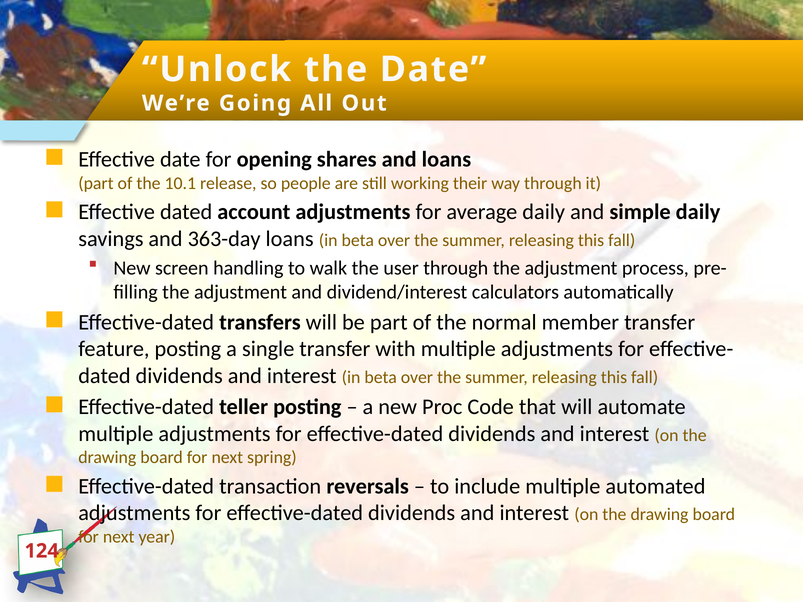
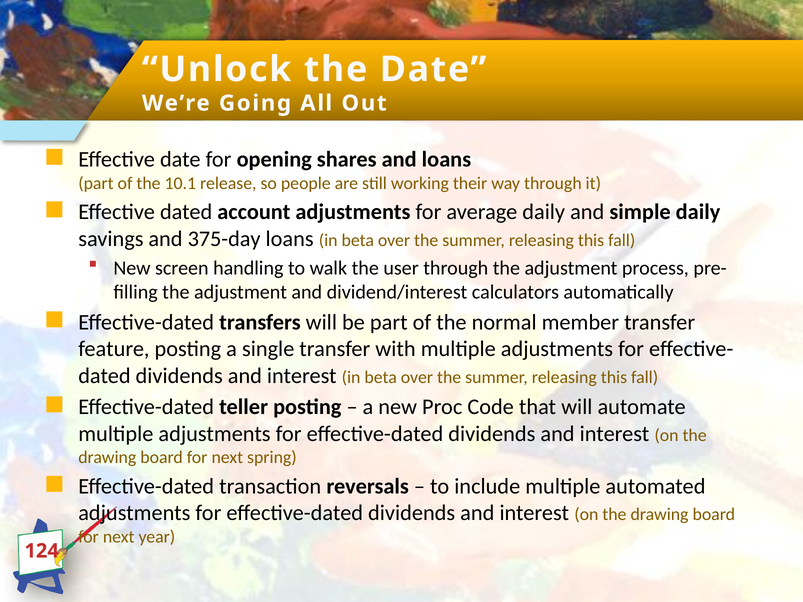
363-day: 363-day -> 375-day (224, 239)
